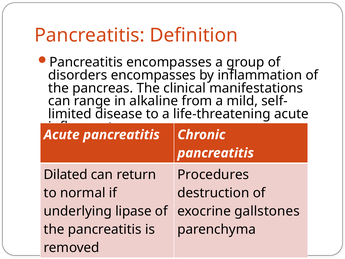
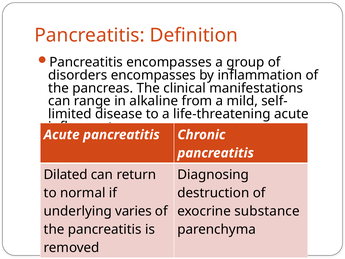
Procedures: Procedures -> Diagnosing (213, 175)
lipase: lipase -> varies (133, 211)
gallstones: gallstones -> substance (267, 211)
